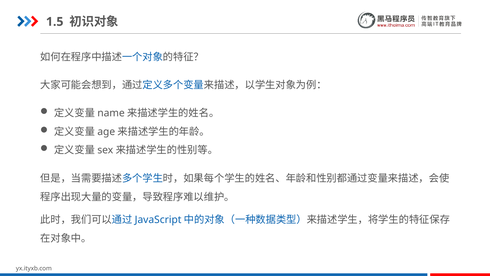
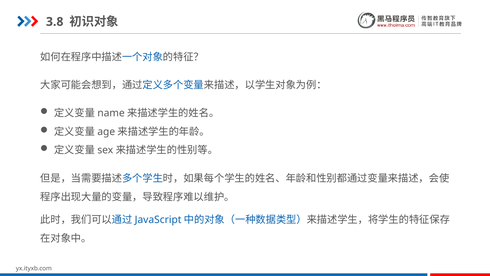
1.5: 1.5 -> 3.8 (55, 22)
